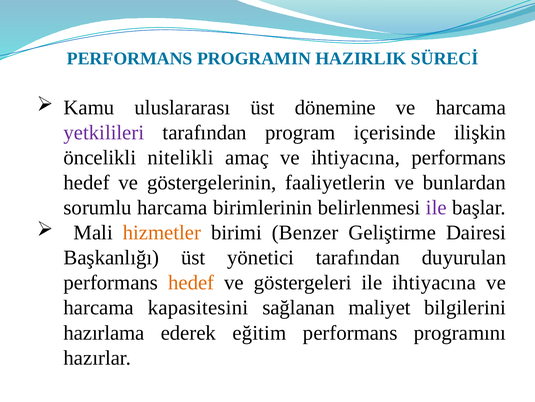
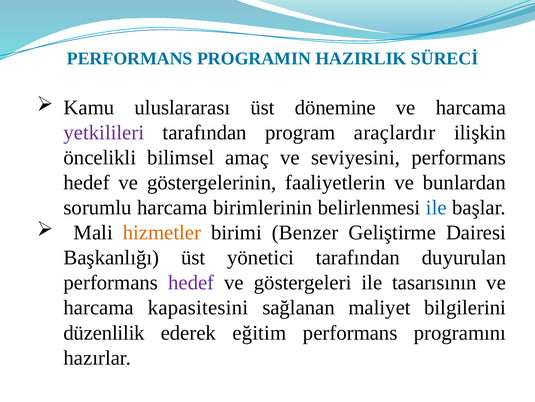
içerisinde: içerisinde -> araçlardır (395, 132)
nitelikli: nitelikli -> bilimsel (181, 157)
ve ihtiyacına: ihtiyacına -> seviyesini (356, 157)
ile colour: purple -> blue (436, 207)
hedef colour: orange -> purple (191, 282)
ile ihtiyacına: ihtiyacına -> tasarısının (434, 282)
hazırlama: hazırlama -> düzenlilik (104, 332)
